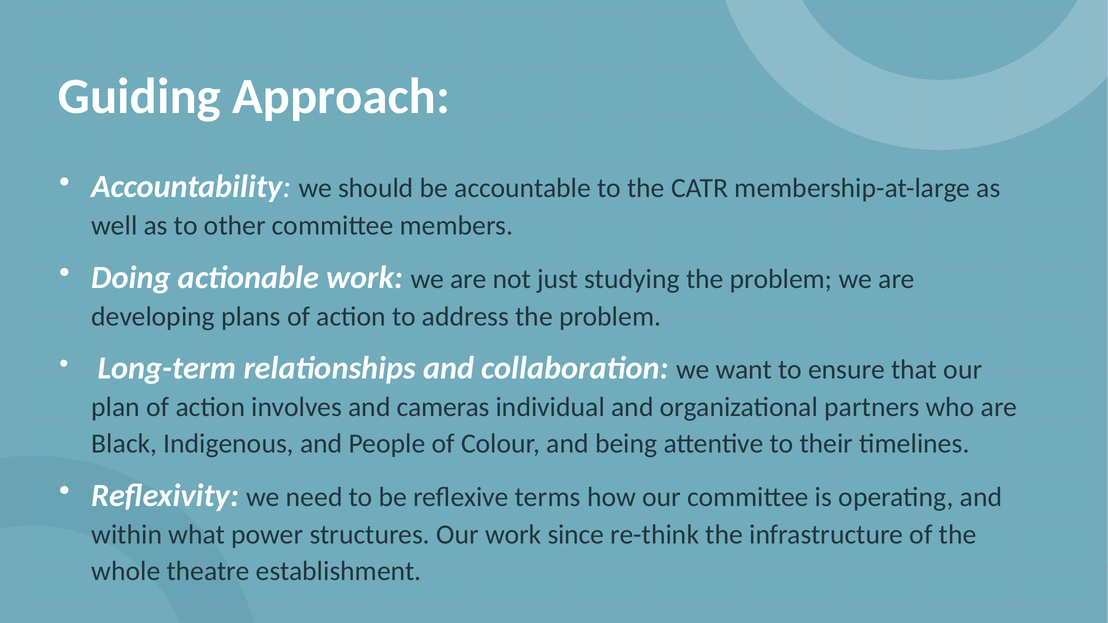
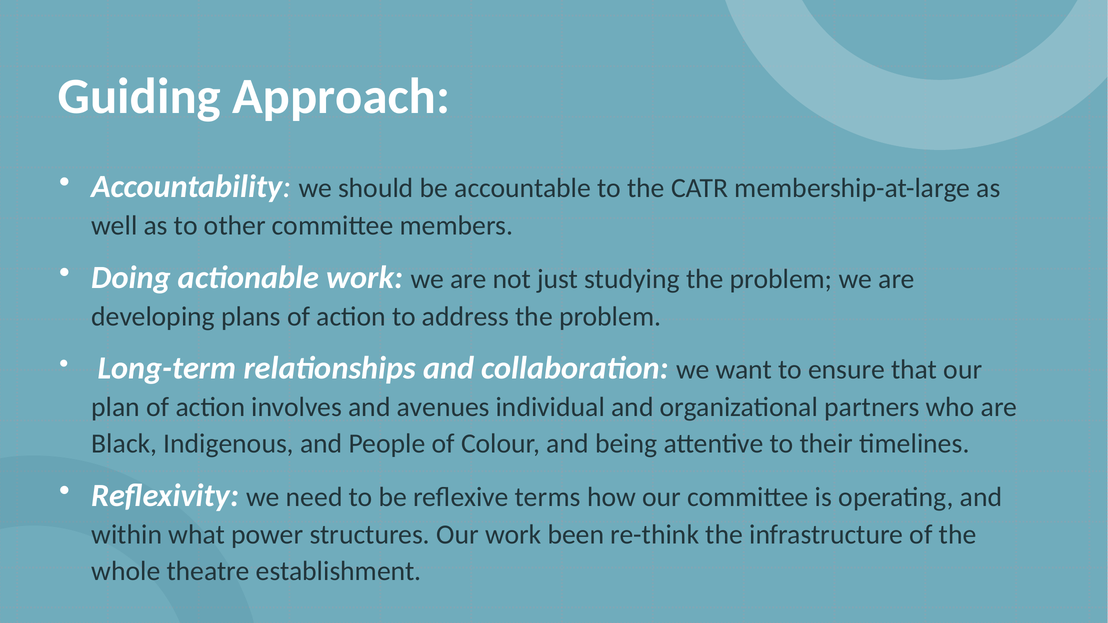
cameras: cameras -> avenues (443, 407)
since: since -> been (576, 535)
